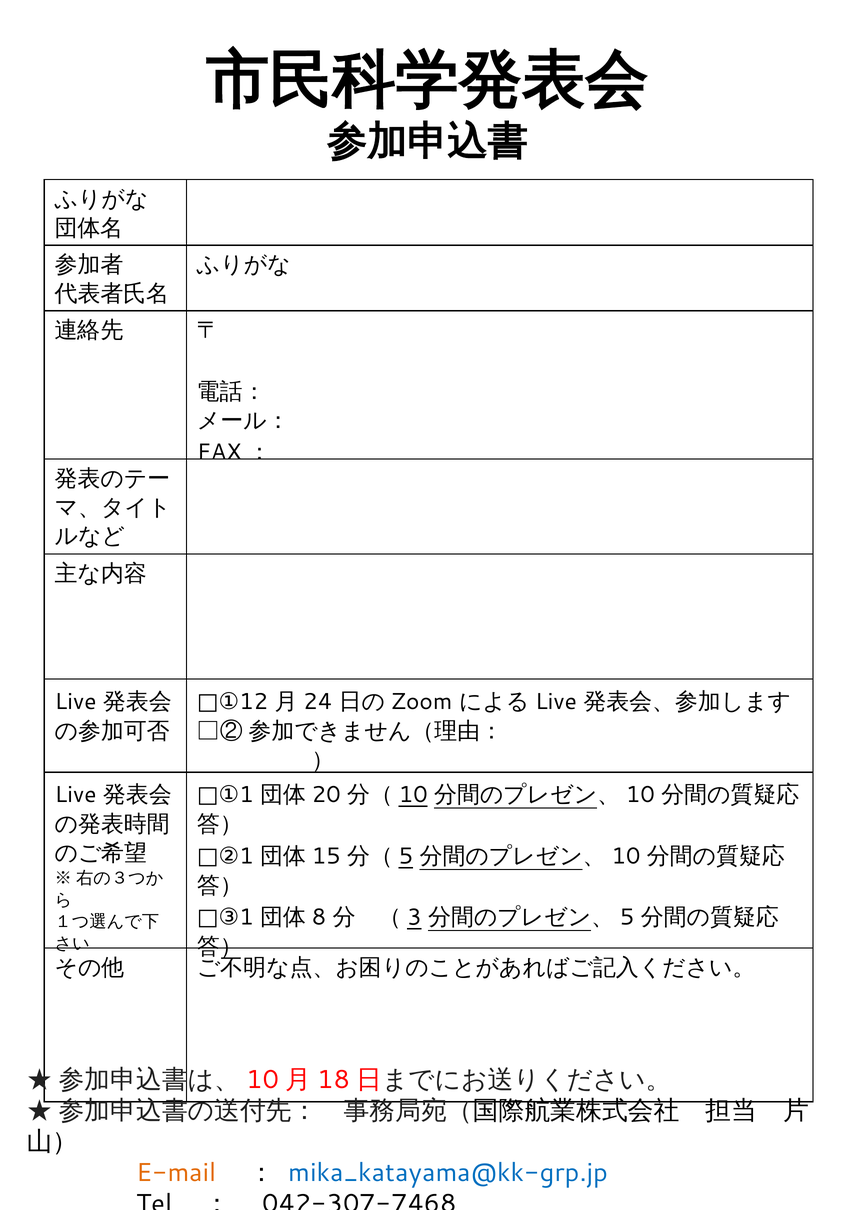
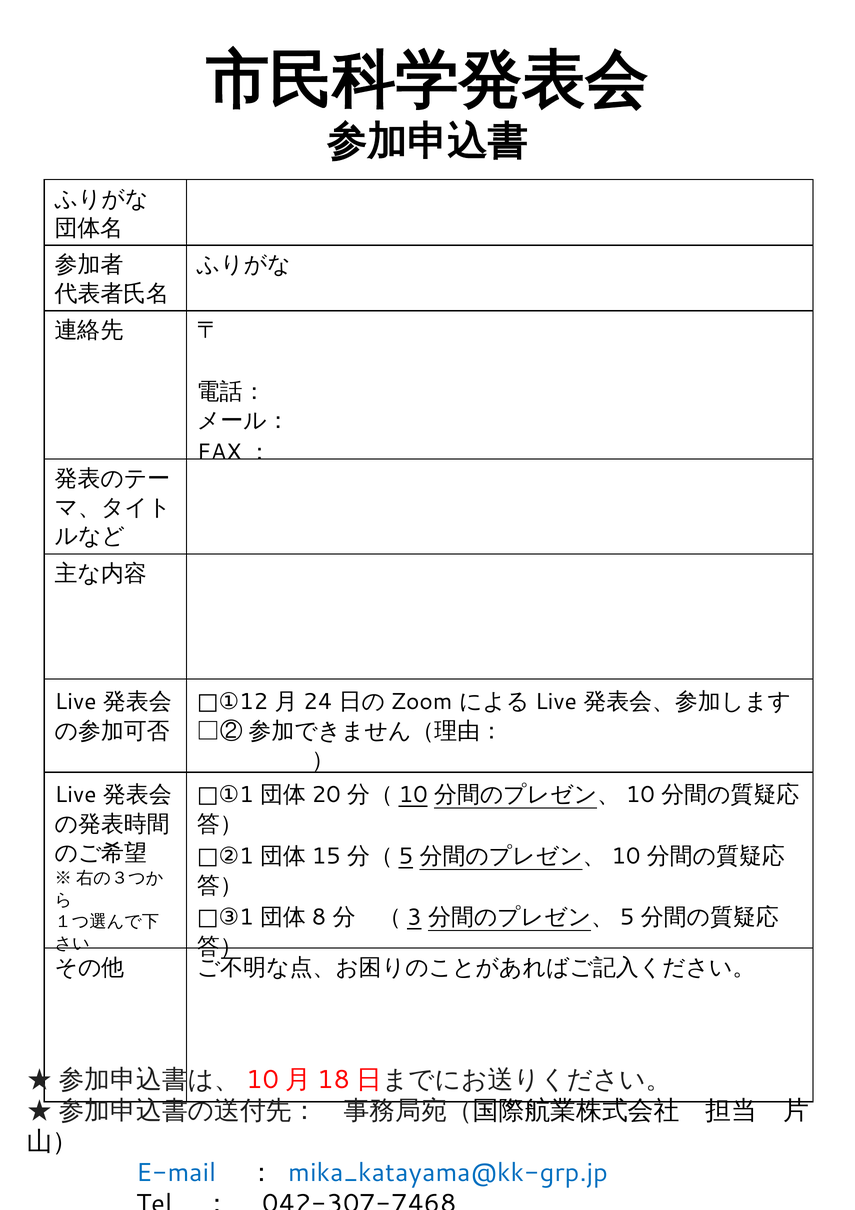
E-mail colour: orange -> blue (176, 1172)
